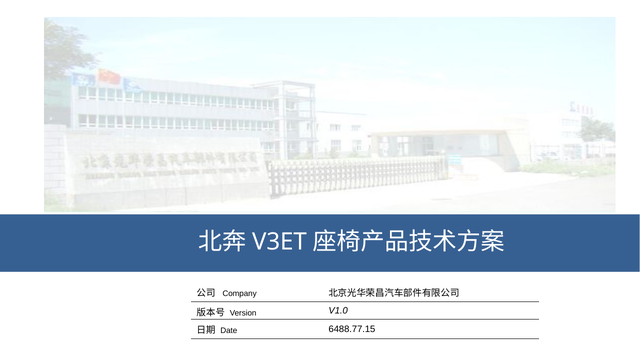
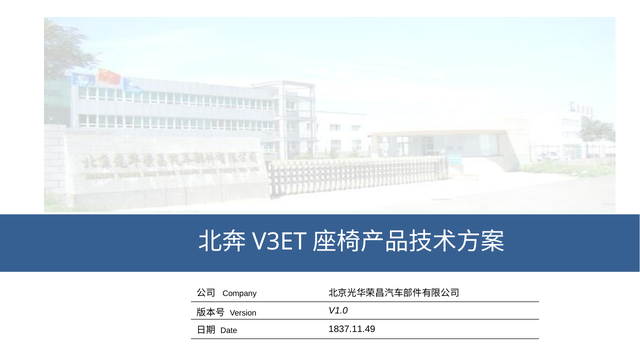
6488.77.15: 6488.77.15 -> 1837.11.49 (352, 329)
